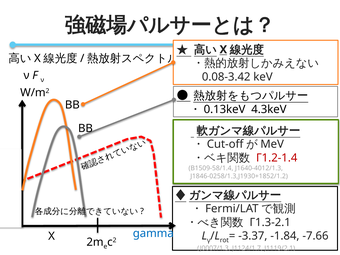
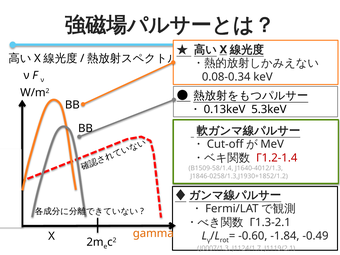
0.08-3.42: 0.08-3.42 -> 0.08-0.34 (226, 77)
4.3keV: 4.3keV -> 5.3keV (269, 109)
gamma colour: blue -> orange (153, 233)
-3.37: -3.37 -> -0.60 (253, 236)
-7.66: -7.66 -> -0.49 (315, 236)
